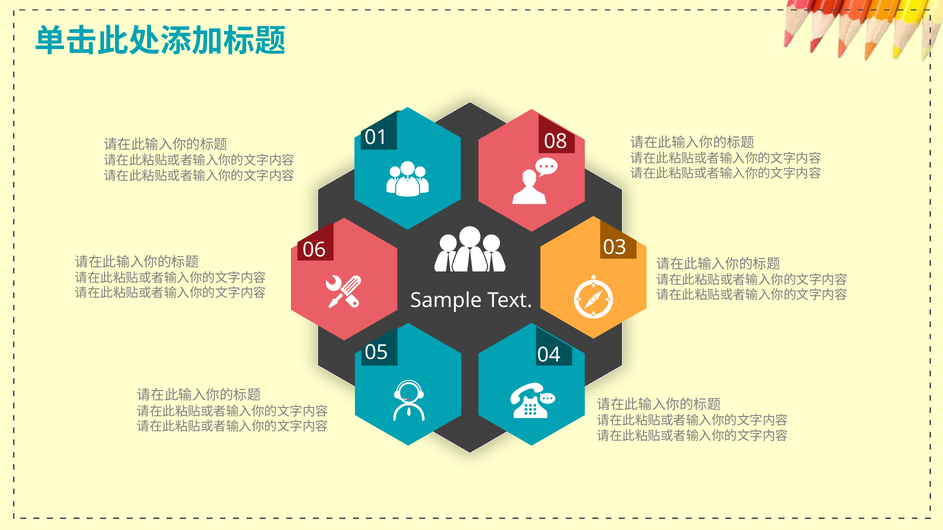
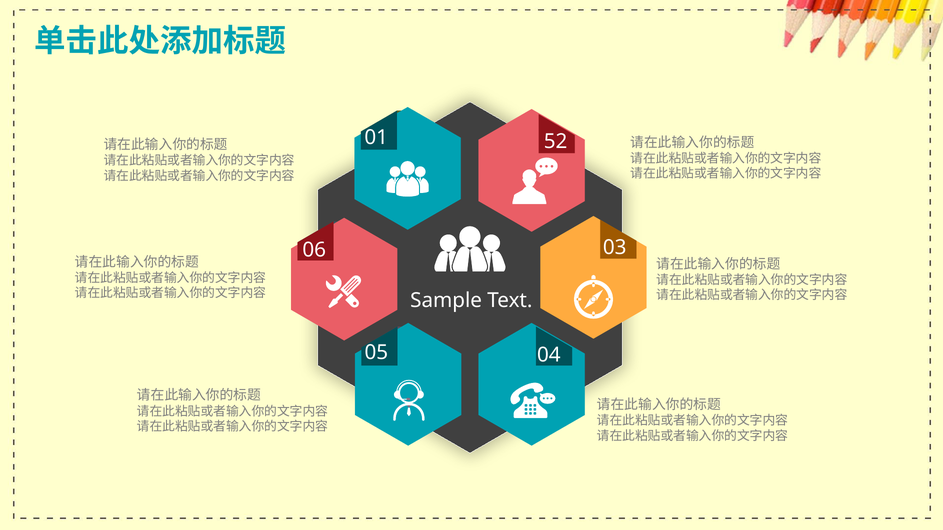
08: 08 -> 52 (556, 142)
